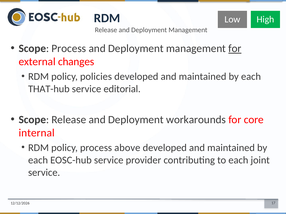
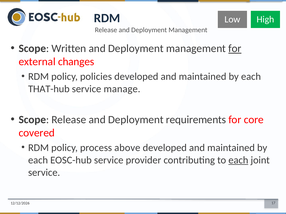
Scope Process: Process -> Written (69, 49)
editorial: editorial -> manage (122, 89)
workarounds: workarounds -> requirements (196, 120)
internal: internal -> covered (37, 133)
each underline: none -> present (238, 160)
